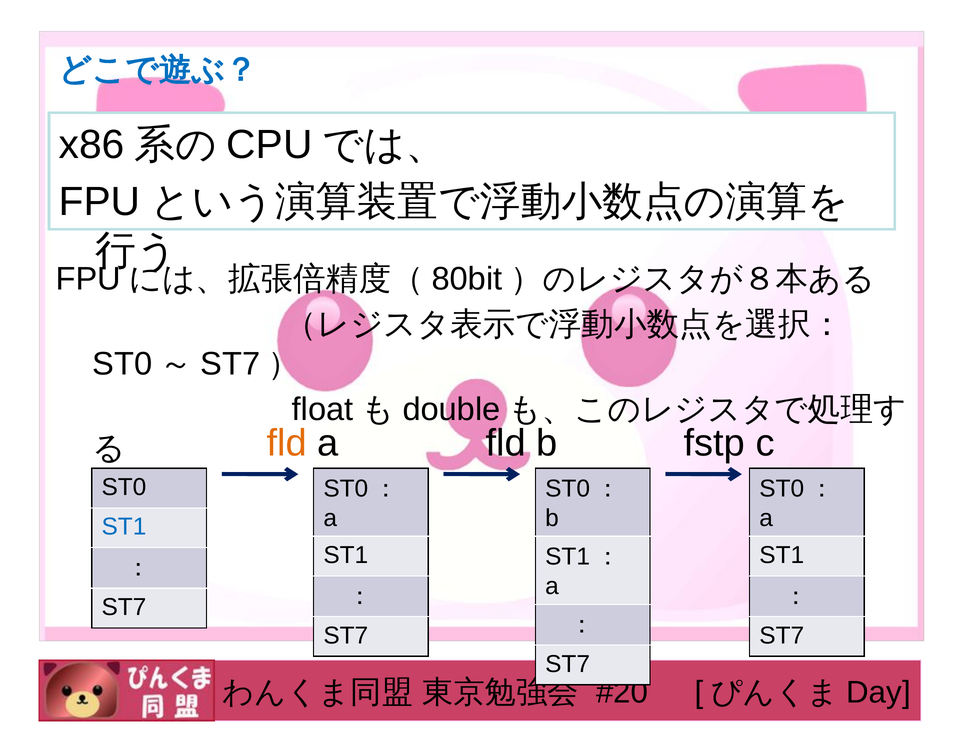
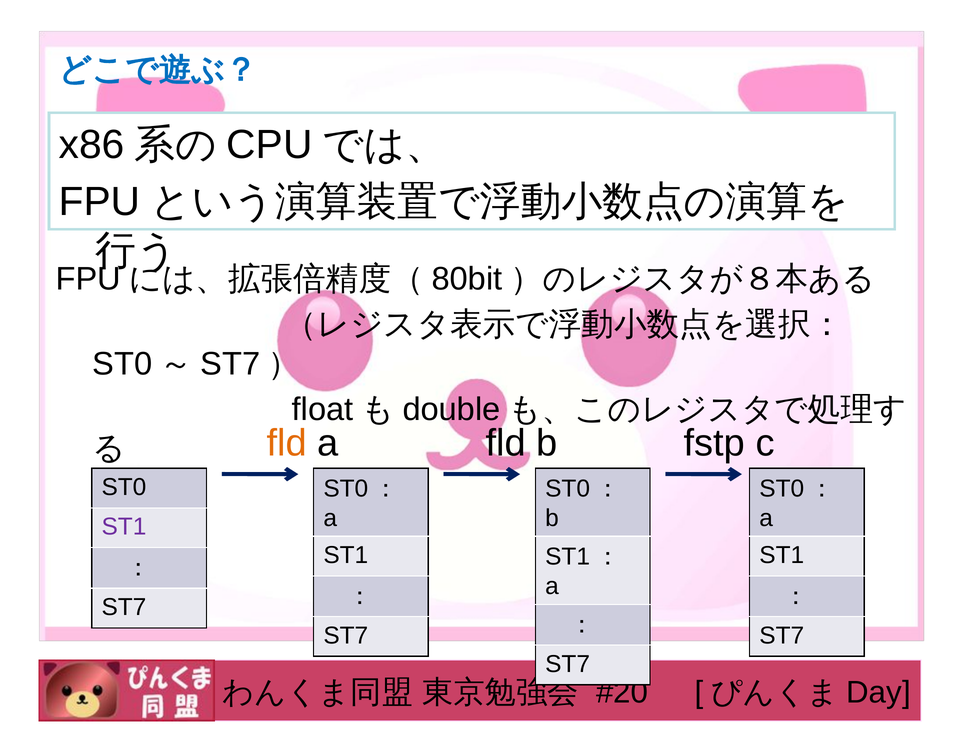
ST1 colour: blue -> purple (124, 527)
